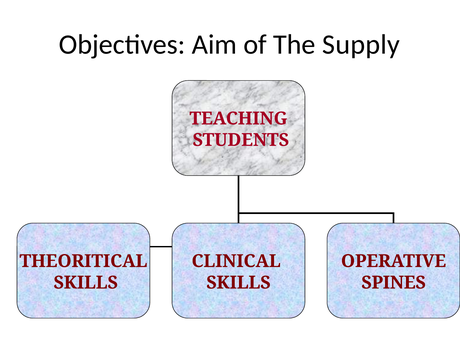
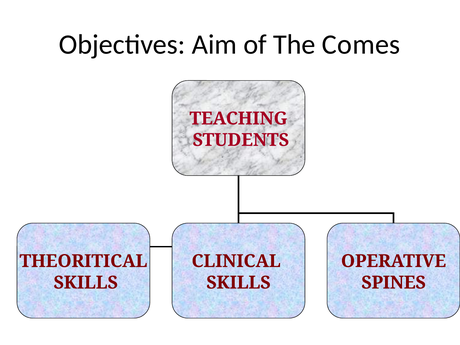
Supply: Supply -> Comes (361, 45)
